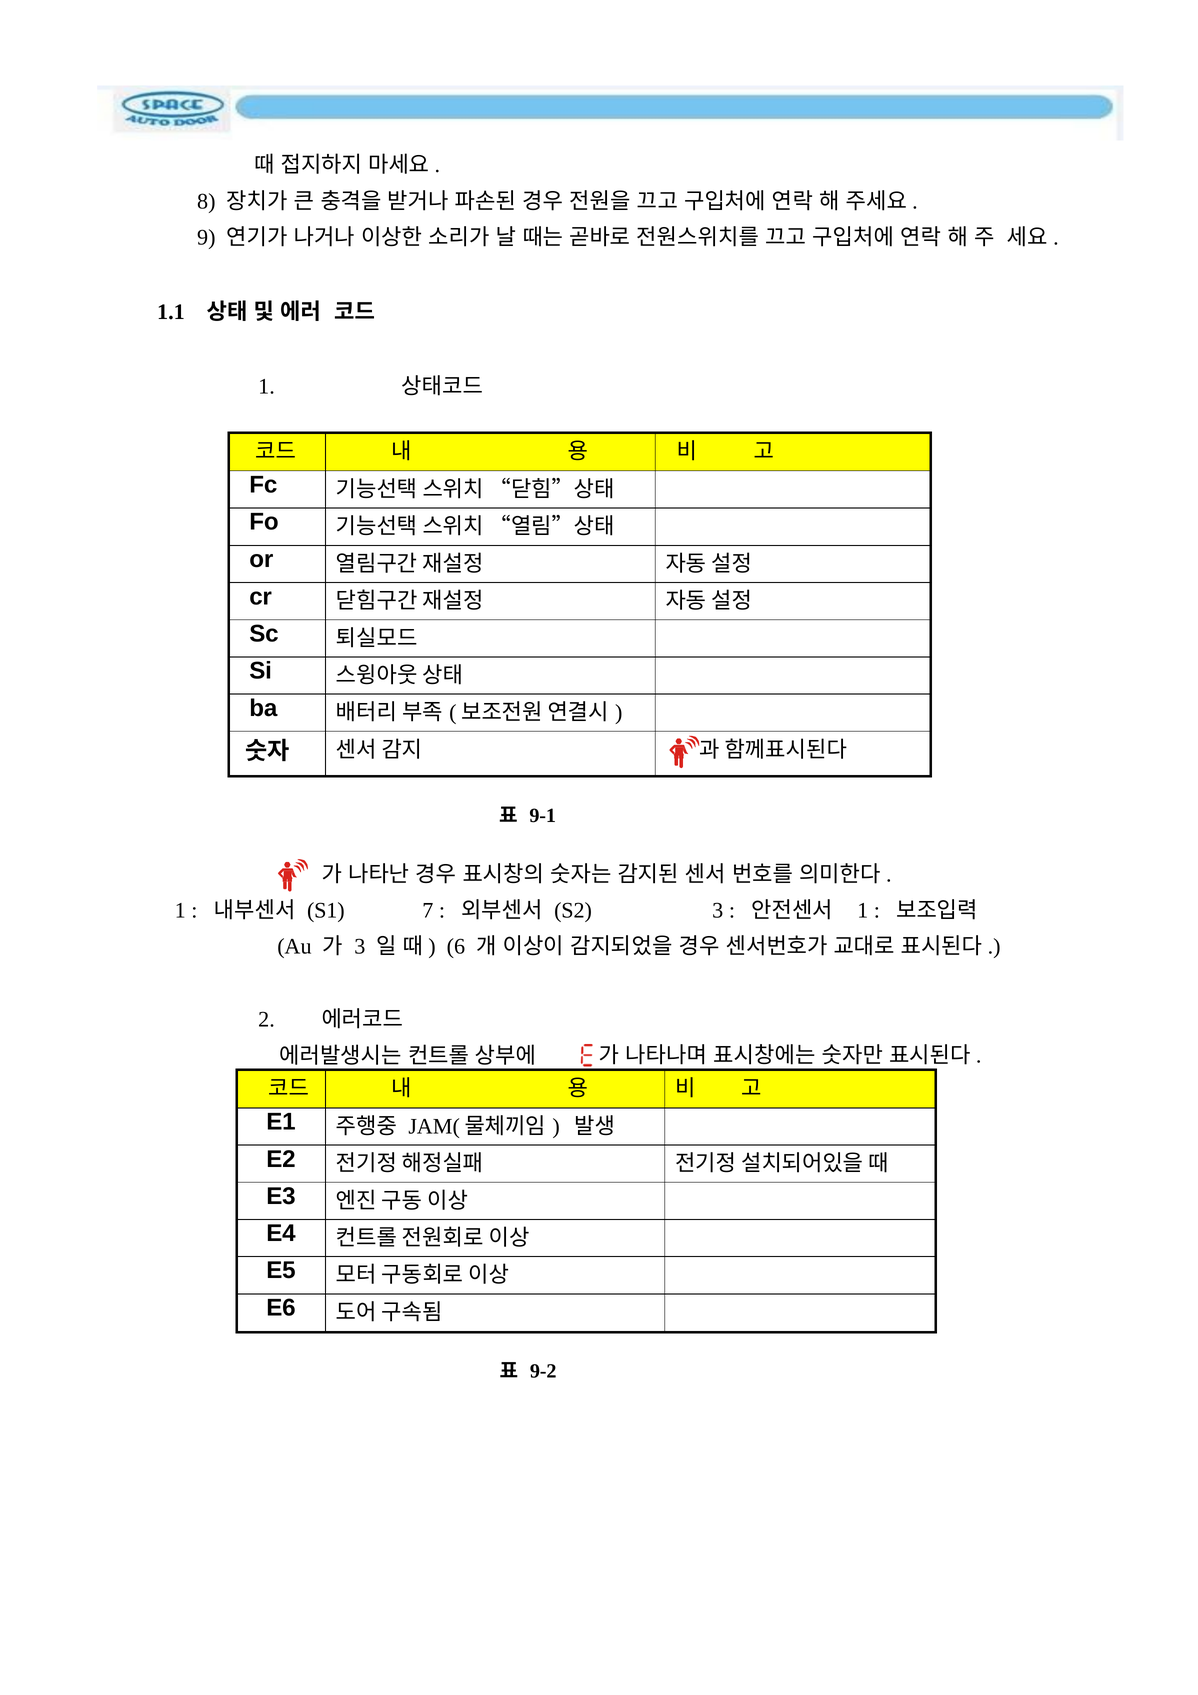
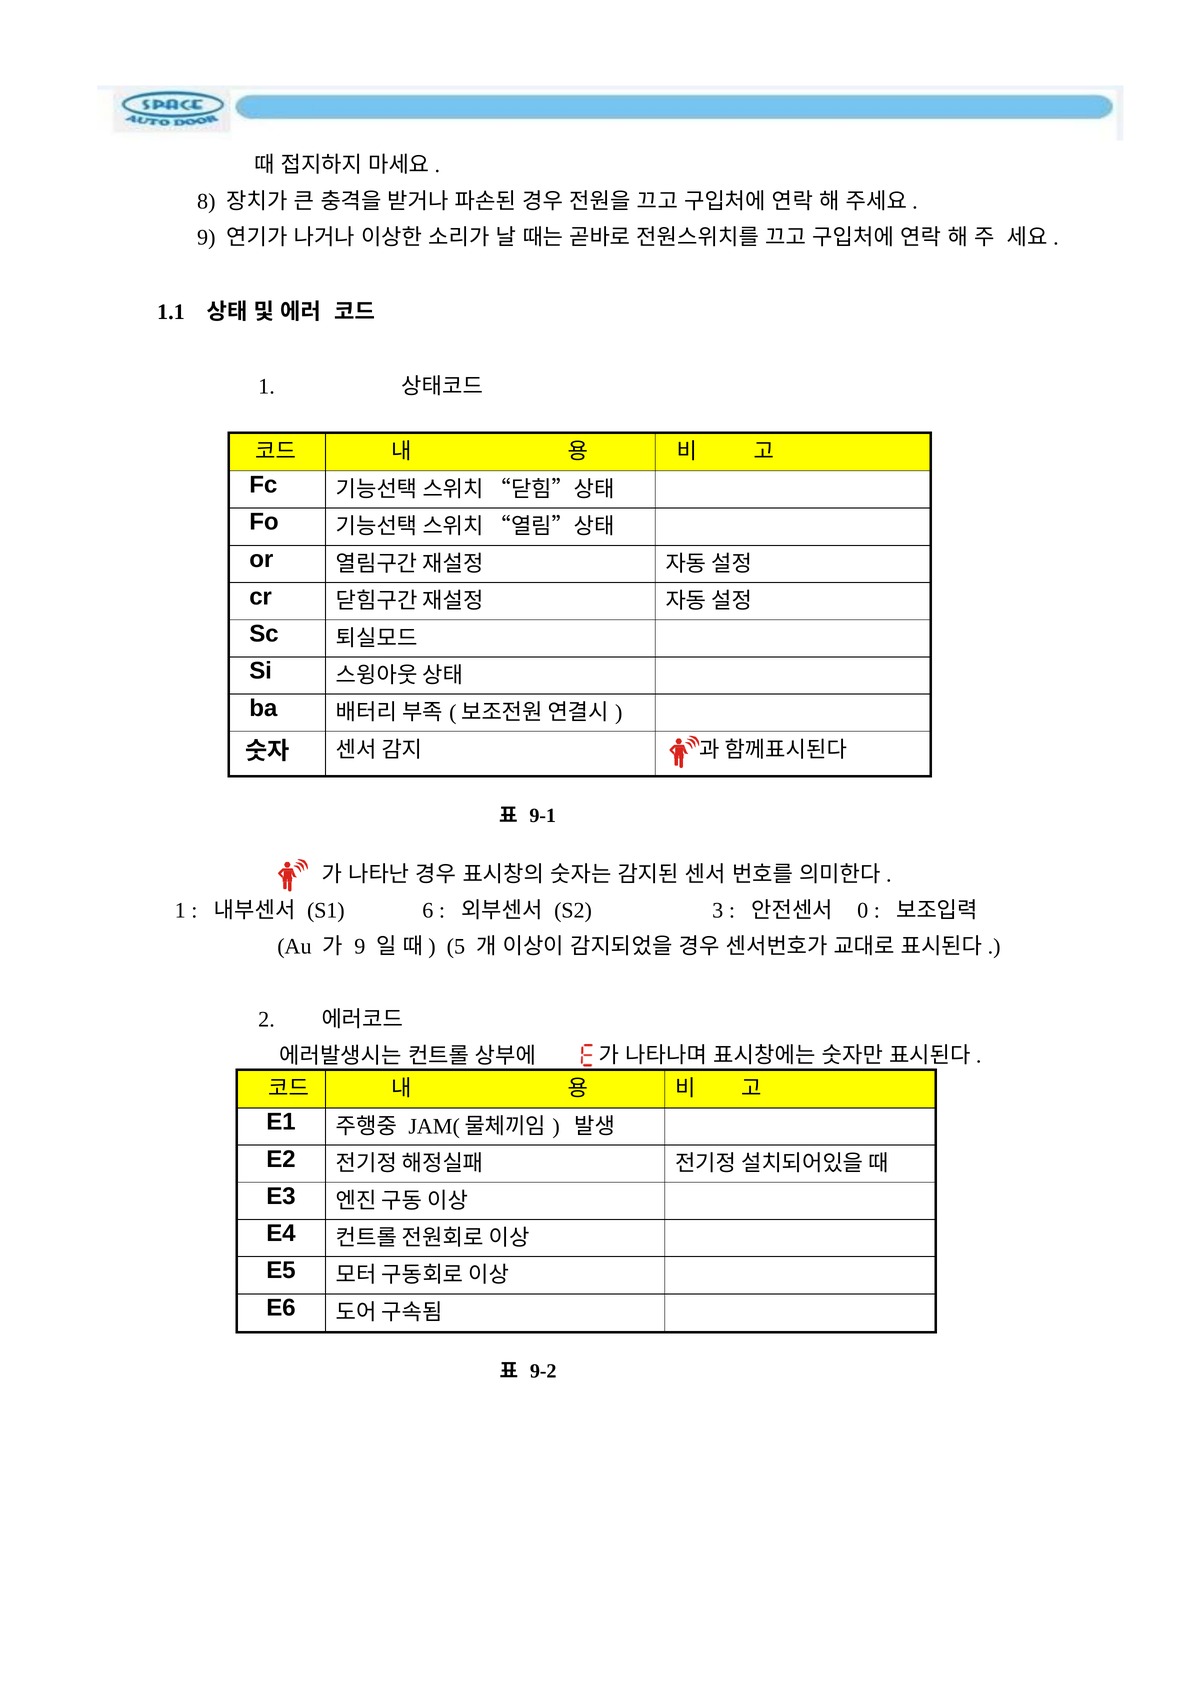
7: 7 -> 6 (428, 911)
1: 1 -> 0 (863, 911)
3: 3 -> 9 (360, 947)
6: 6 -> 5 (456, 947)
